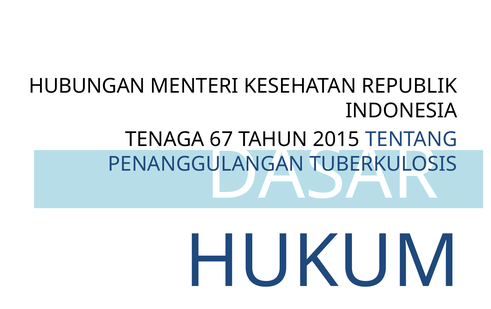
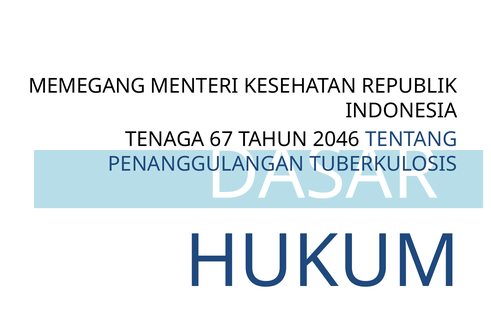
HUBUNGAN: HUBUNGAN -> MEMEGANG (87, 86)
2015: 2015 -> 2046 (336, 139)
